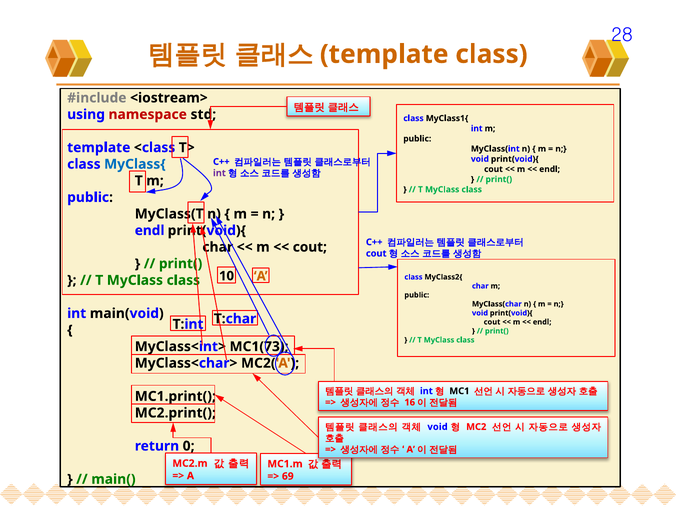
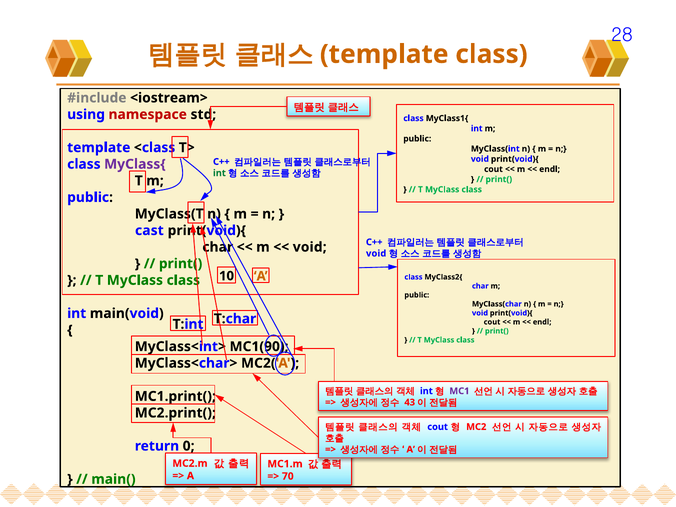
MyClass{ colour: blue -> purple (135, 164)
int colour: purple -> green (219, 173)
endl: endl -> cast (149, 230)
cout: cout -> void (310, 247)
cout: cout -> void (376, 253)
MC1(73: MC1(73 -> MC1(90 (259, 347)
MC1 colour: black -> purple (459, 391)
16: 16 -> 43 (410, 402)
void: void -> cout (438, 427)
69: 69 -> 70 (288, 476)
